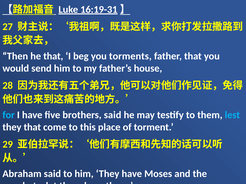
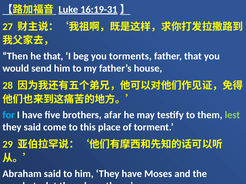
brothers said: said -> afar (113, 115)
lest colour: light blue -> light green (232, 115)
they that: that -> said (32, 128)
